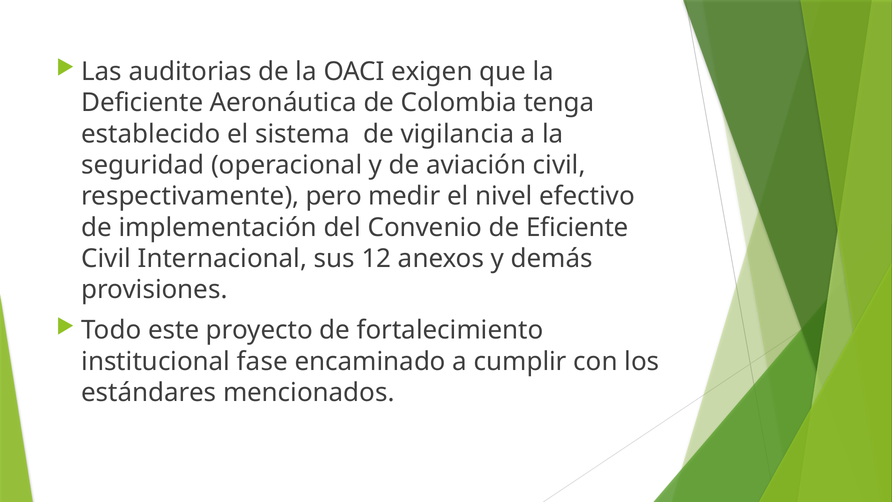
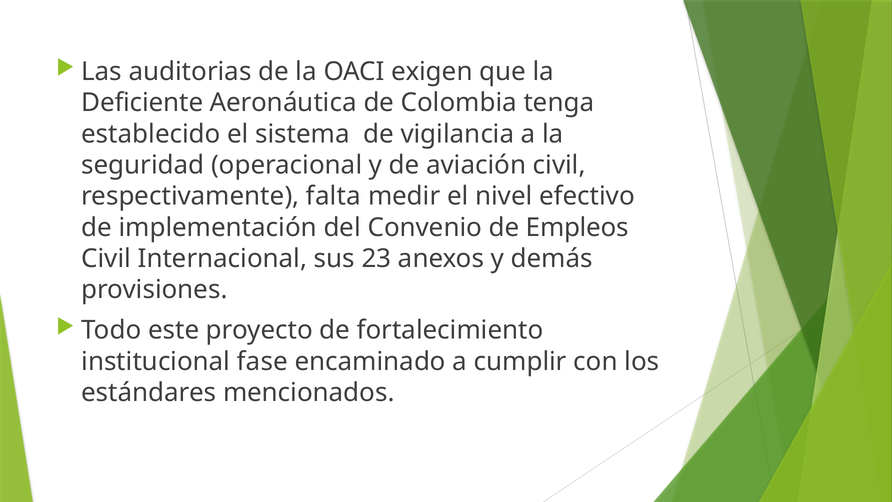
pero: pero -> falta (334, 196)
Eficiente: Eficiente -> Empleos (577, 227)
12: 12 -> 23 (376, 259)
